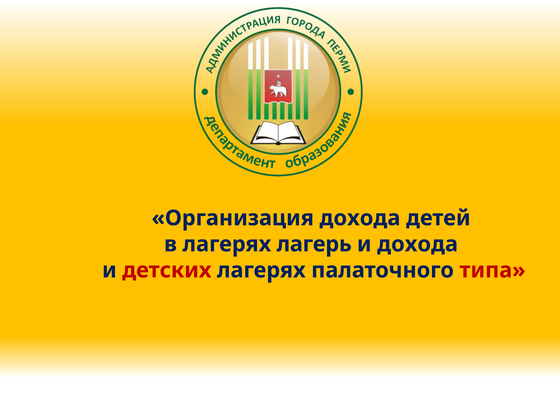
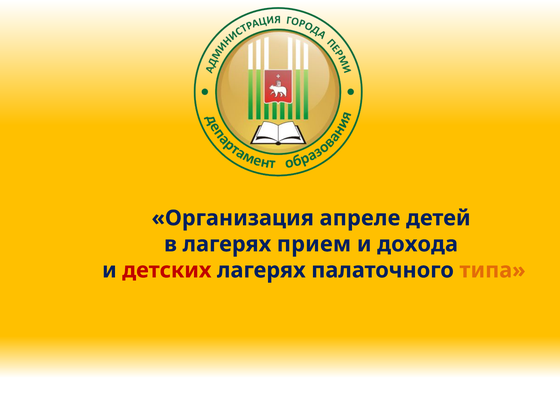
Организация дохода: дохода -> апреле (360, 218)
лагерь: лагерь -> прием (314, 244)
типа colour: red -> orange (493, 270)
